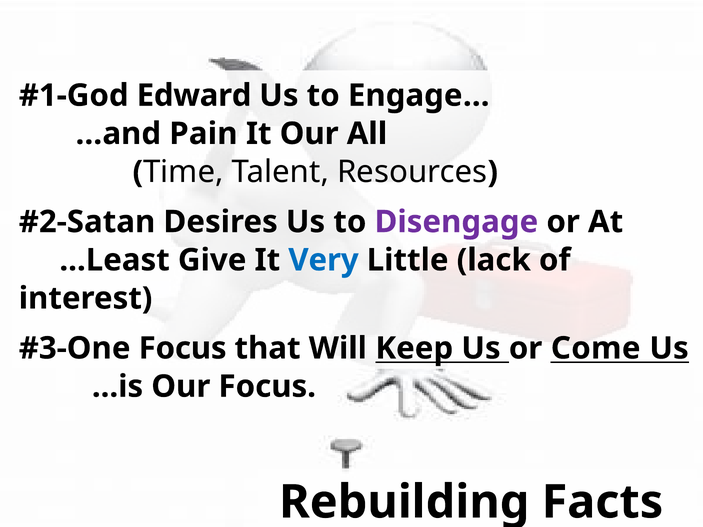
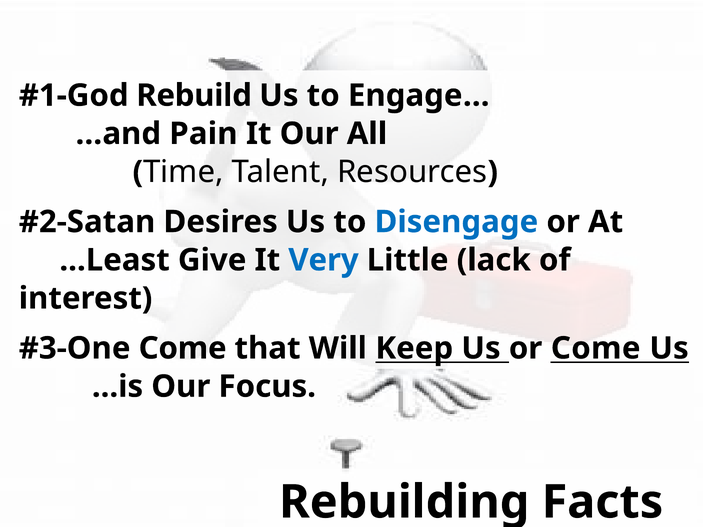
Edward: Edward -> Rebuild (194, 95)
Disengage colour: purple -> blue (456, 222)
Focus: Focus -> Come (183, 348)
